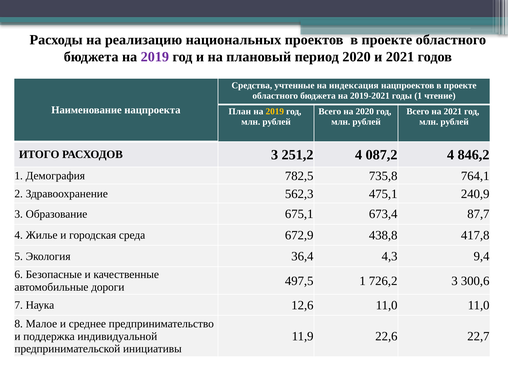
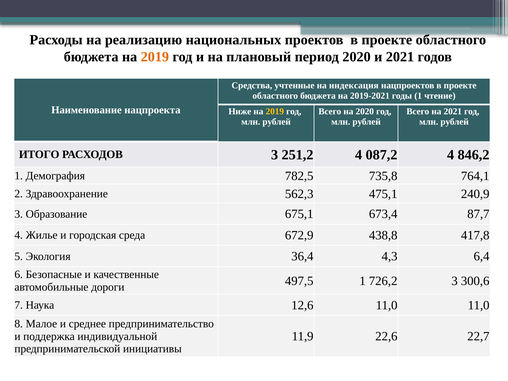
2019 colour: purple -> orange (155, 57)
План: План -> Ниже (240, 112)
9,4: 9,4 -> 6,4 (482, 256)
